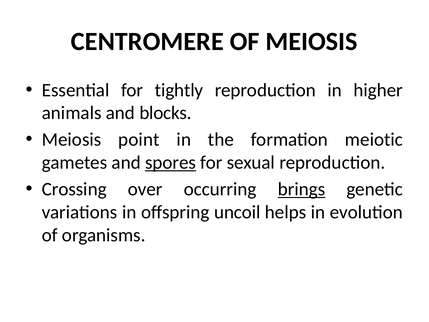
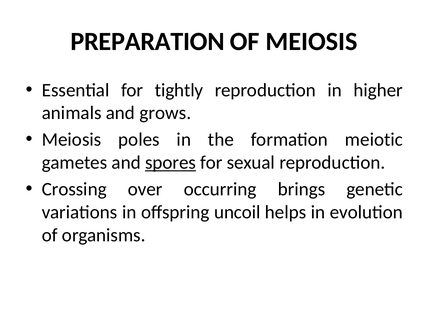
CENTROMERE: CENTROMERE -> PREPARATION (148, 42)
blocks: blocks -> grows (165, 113)
point: point -> poles (139, 140)
brings underline: present -> none (301, 189)
